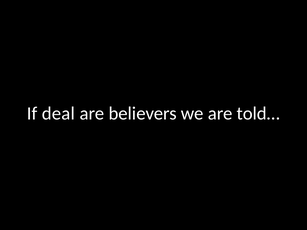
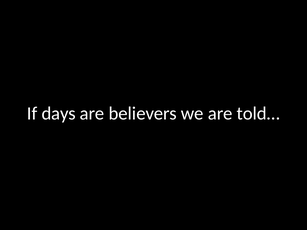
deal: deal -> days (59, 114)
